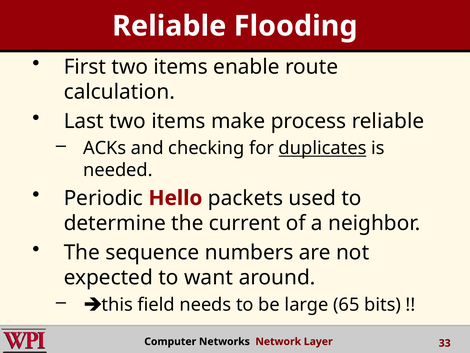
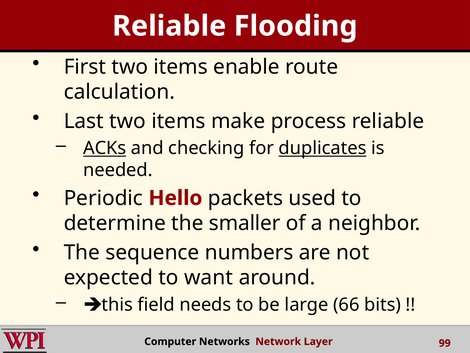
ACKs underline: none -> present (105, 148)
current: current -> smaller (245, 223)
65: 65 -> 66 (346, 304)
33: 33 -> 99 (445, 343)
